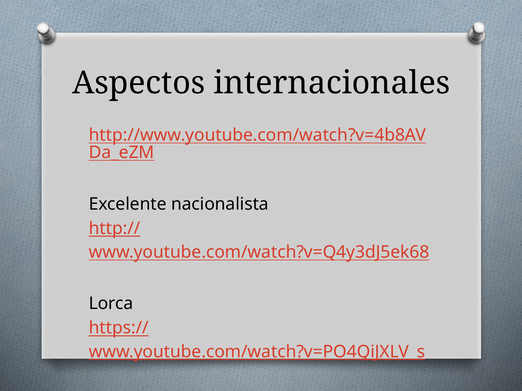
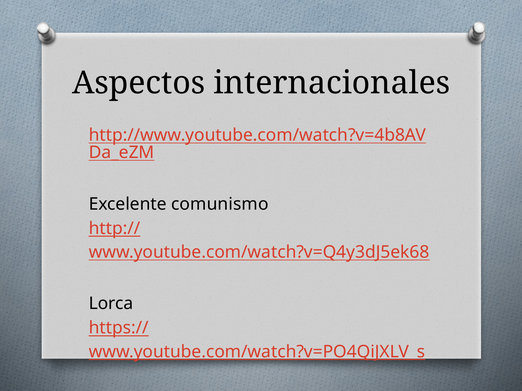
nacionalista: nacionalista -> comunismo (220, 204)
